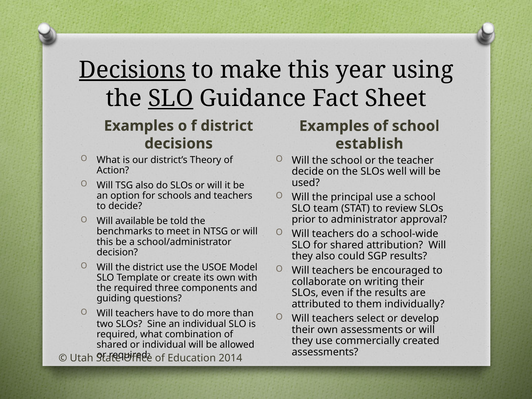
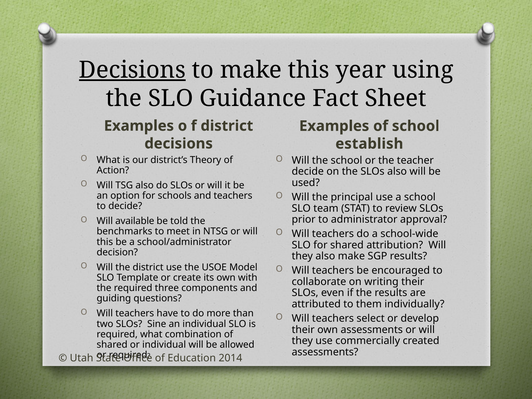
SLO underline: present -> none (171, 98)
SLOs well: well -> also (397, 172)
also could: could -> make (351, 256)
